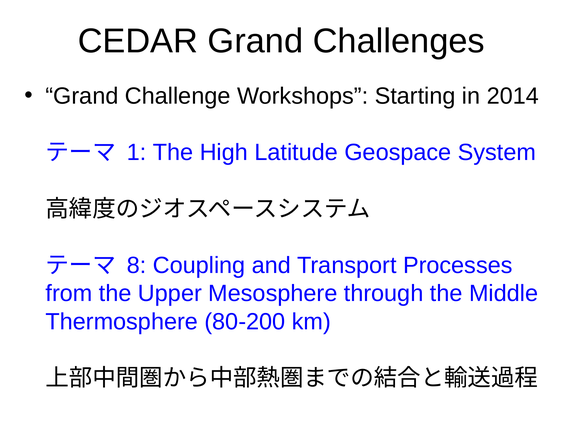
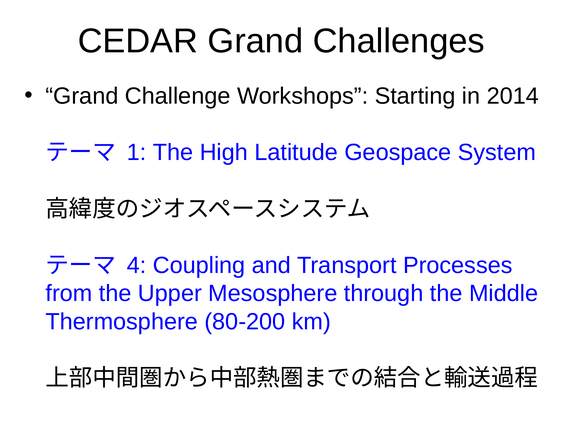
8: 8 -> 4 (137, 265)
